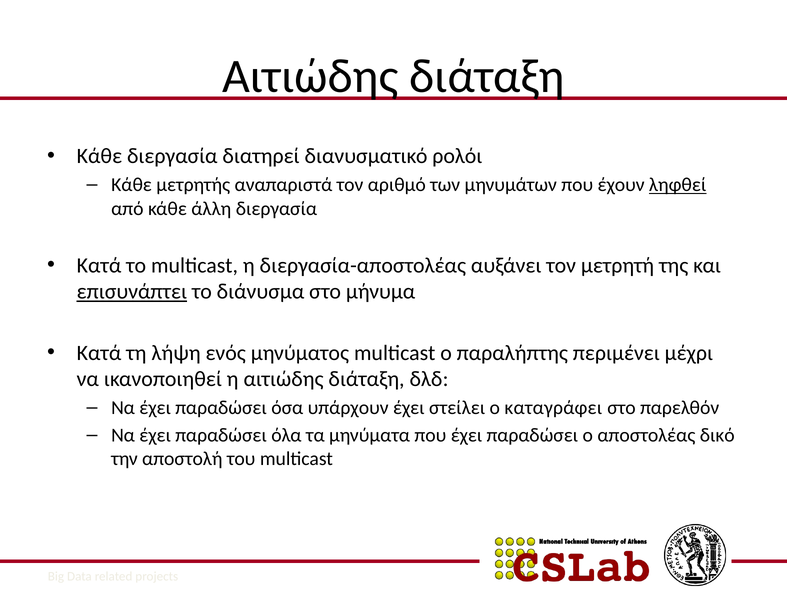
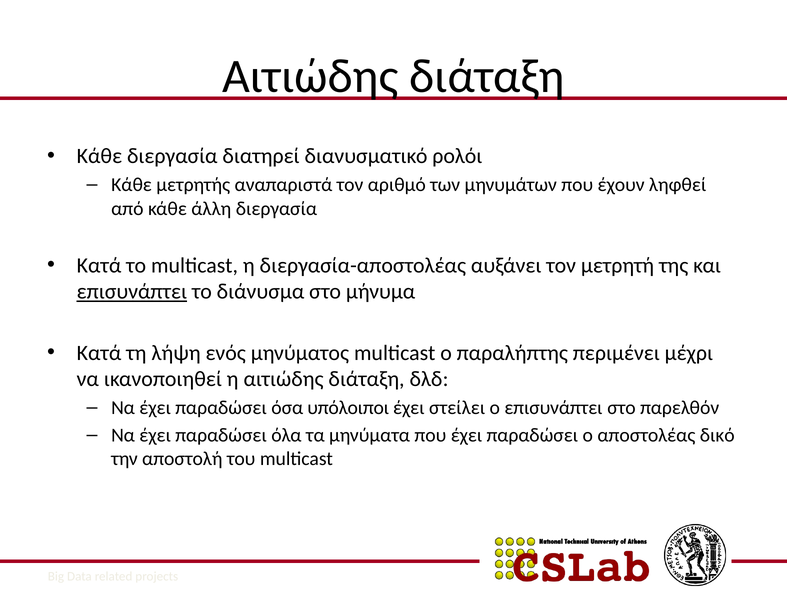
ληφθεί underline: present -> none (678, 185)
υπάρχουν: υπάρχουν -> υπόλοιποι (348, 408)
ο καταγράφει: καταγράφει -> επισυνάπτει (553, 408)
